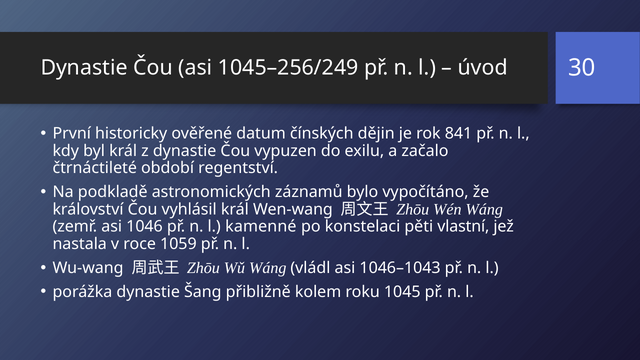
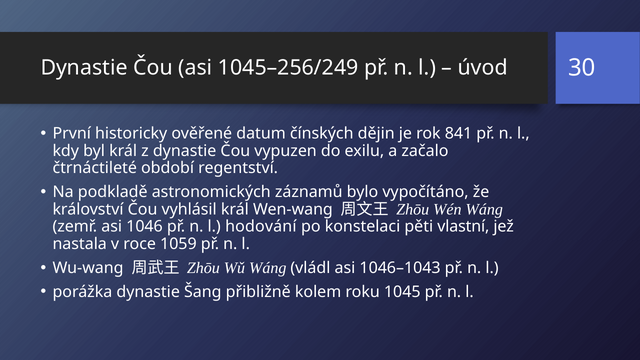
kamenné: kamenné -> hodování (261, 227)
